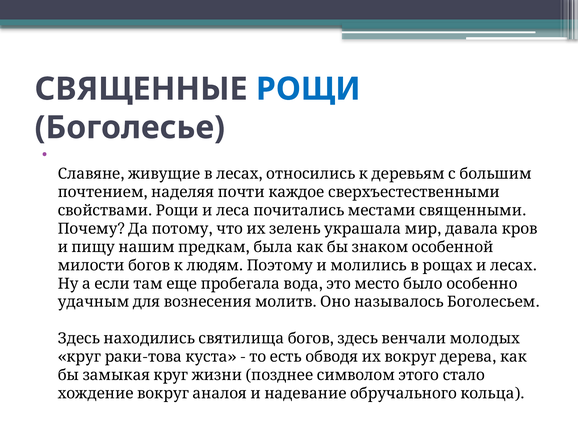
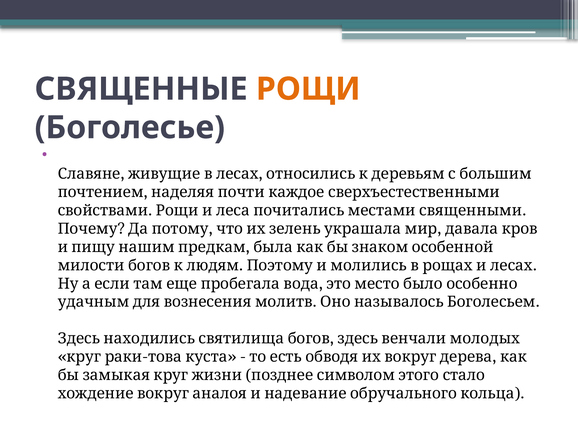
РОЩИ colour: blue -> orange (308, 89)
